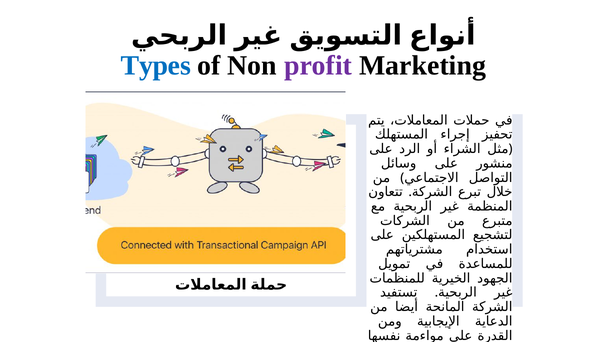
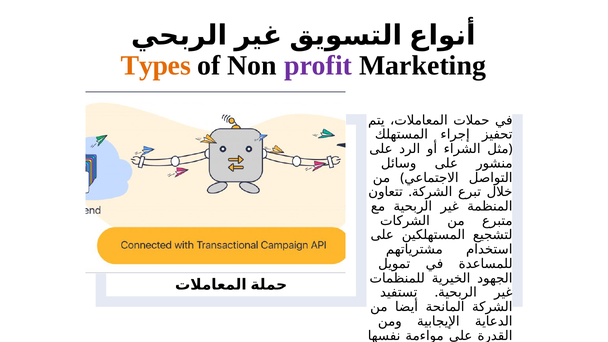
Types colour: blue -> orange (156, 66)
